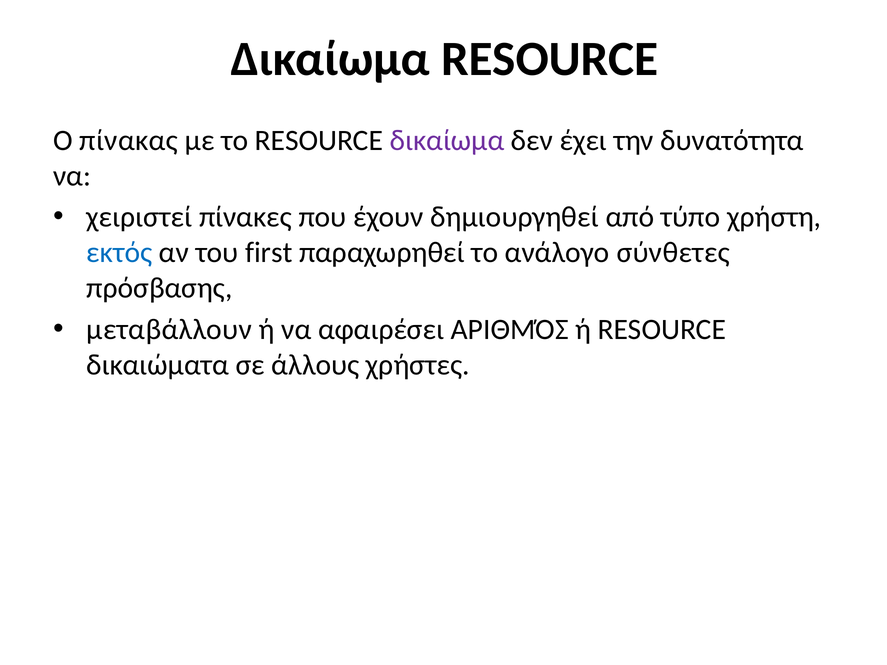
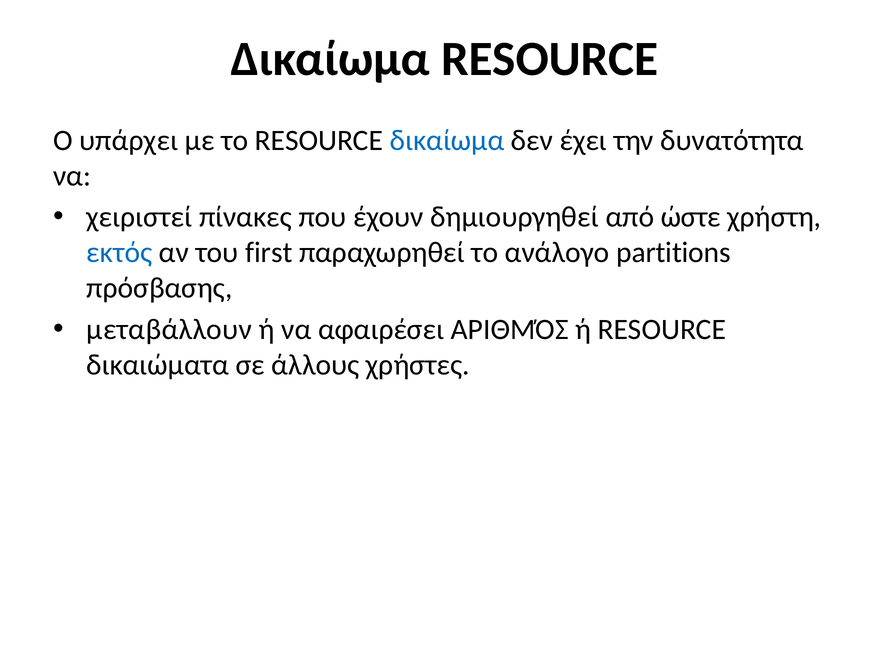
πίνακας: πίνακας -> υπάρχει (129, 140)
δικαίωμα colour: purple -> blue (447, 140)
τύπο: τύπο -> ώστε (691, 217)
σύνθετες: σύνθετες -> partitions (674, 253)
